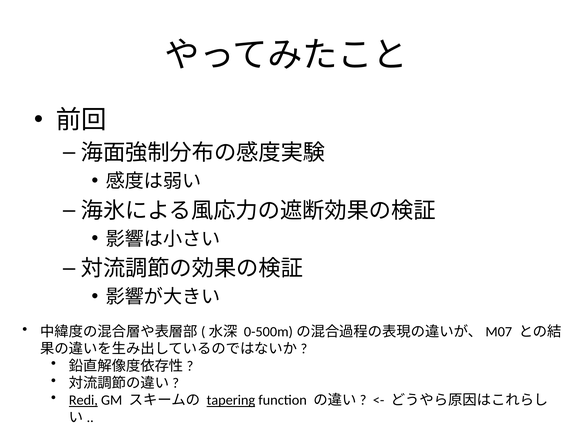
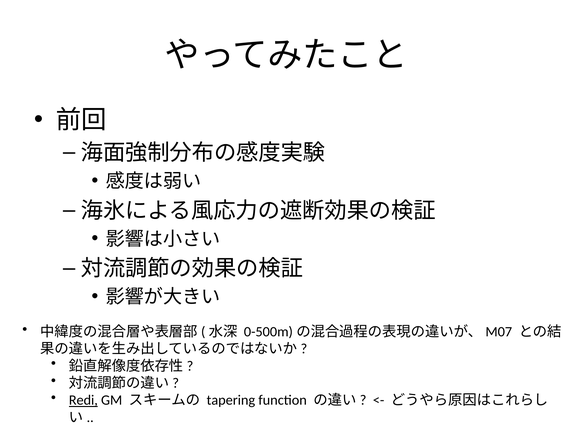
tapering underline: present -> none (231, 400)
